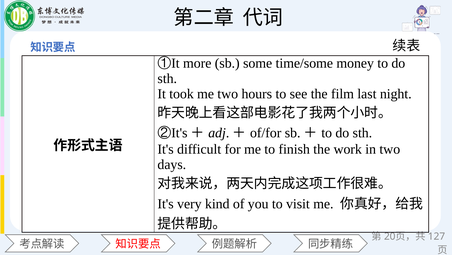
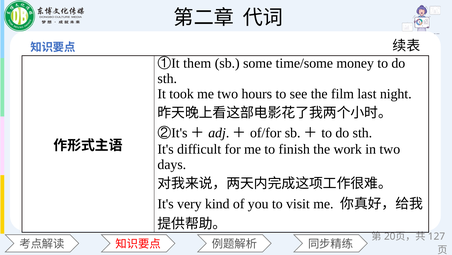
more: more -> them (197, 63)
